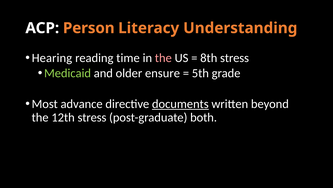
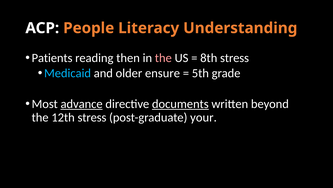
Person: Person -> People (89, 28)
Hearing: Hearing -> Patients (52, 58)
time: time -> then (128, 58)
Medicaid colour: light green -> light blue (68, 73)
advance underline: none -> present (82, 104)
both: both -> your (203, 117)
